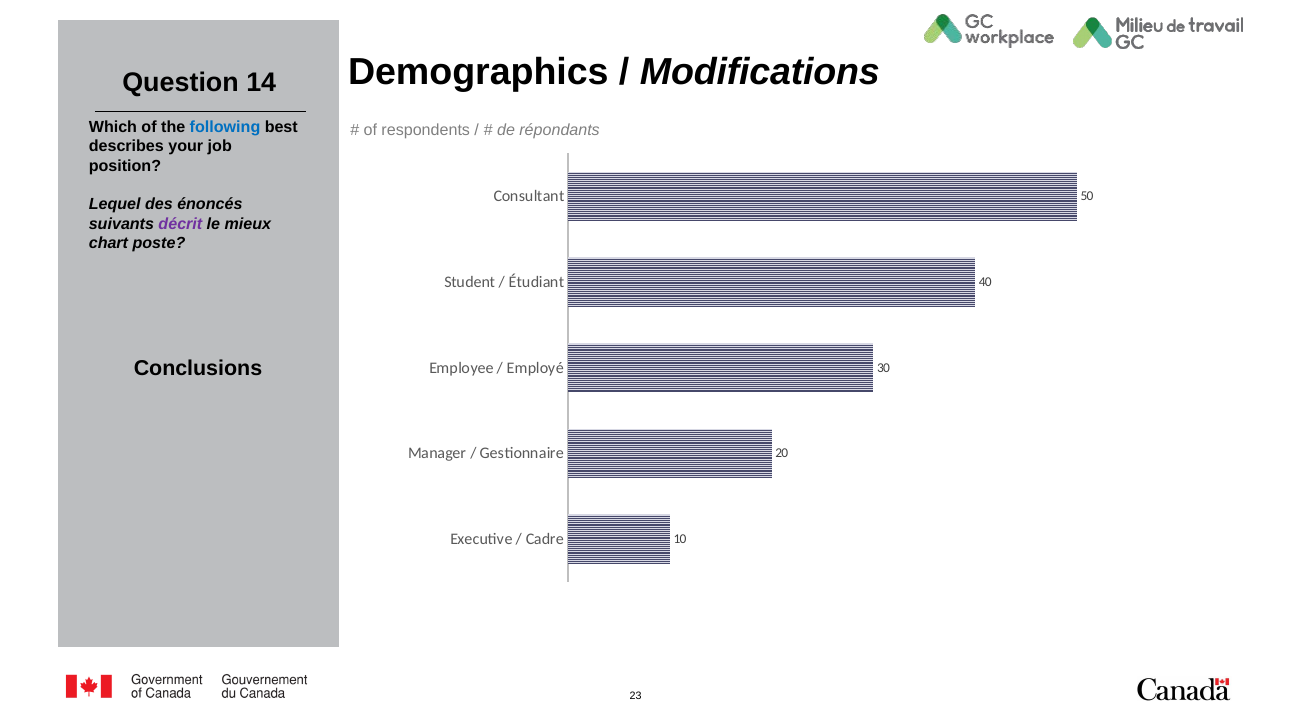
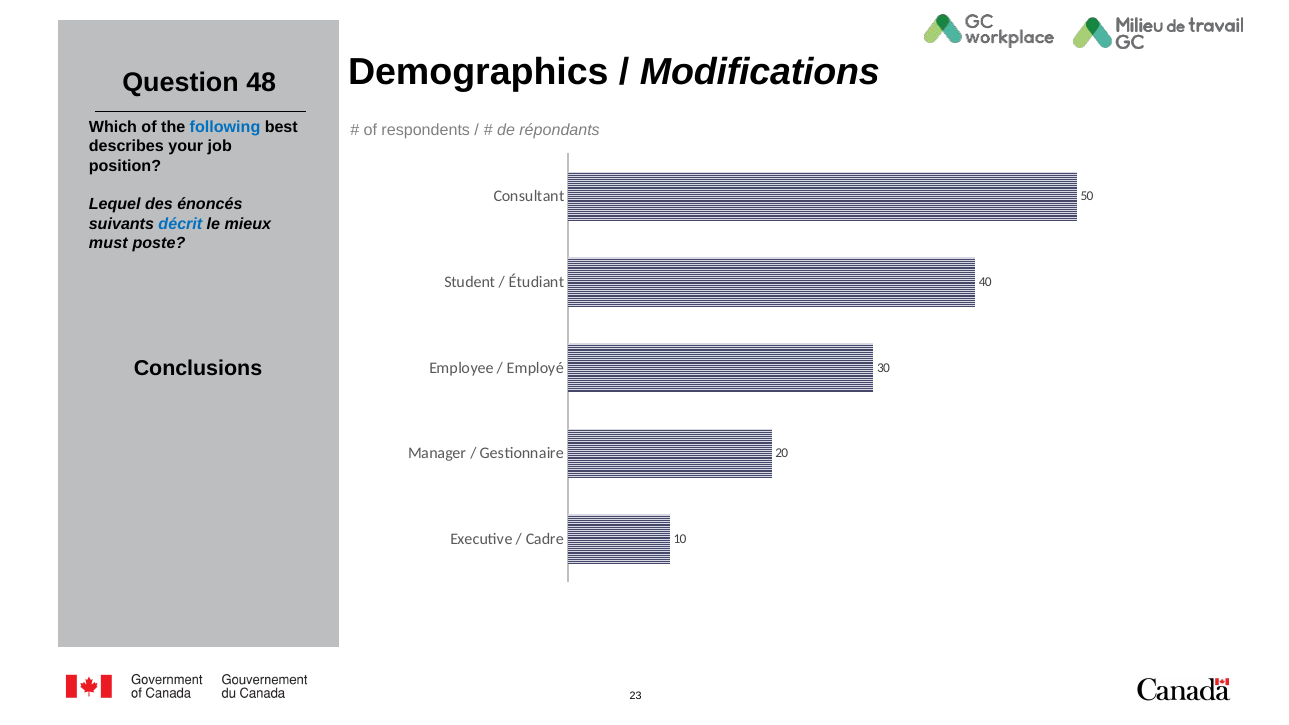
14: 14 -> 48 (261, 83)
décrit colour: purple -> blue (180, 224)
chart: chart -> must (108, 243)
